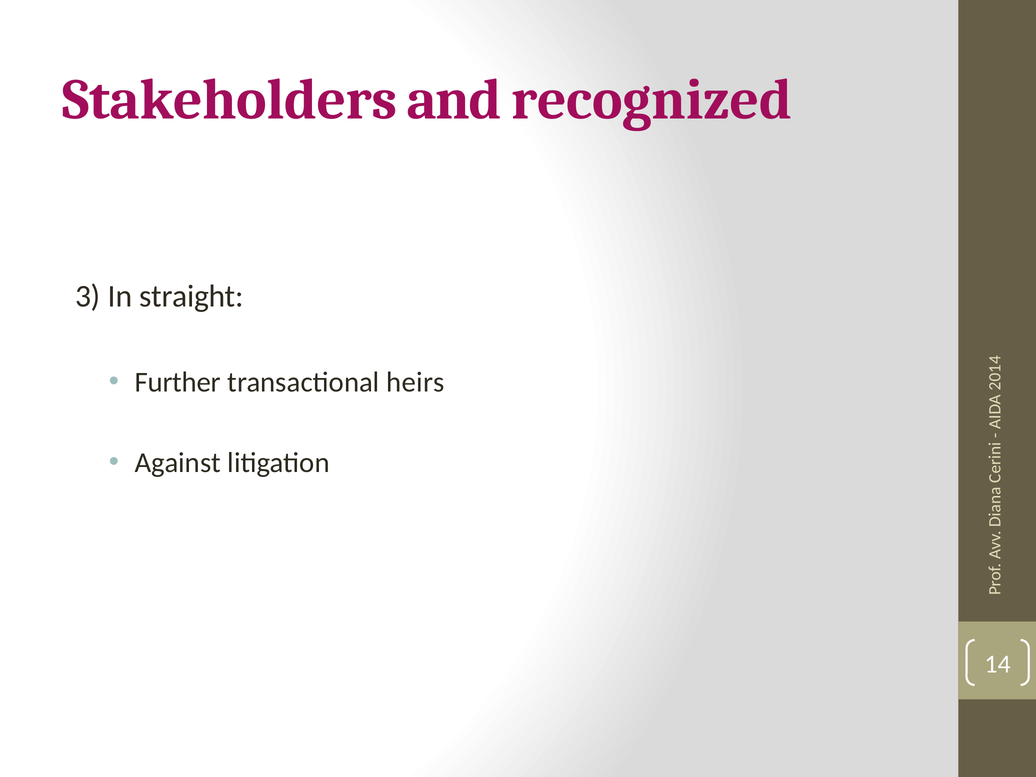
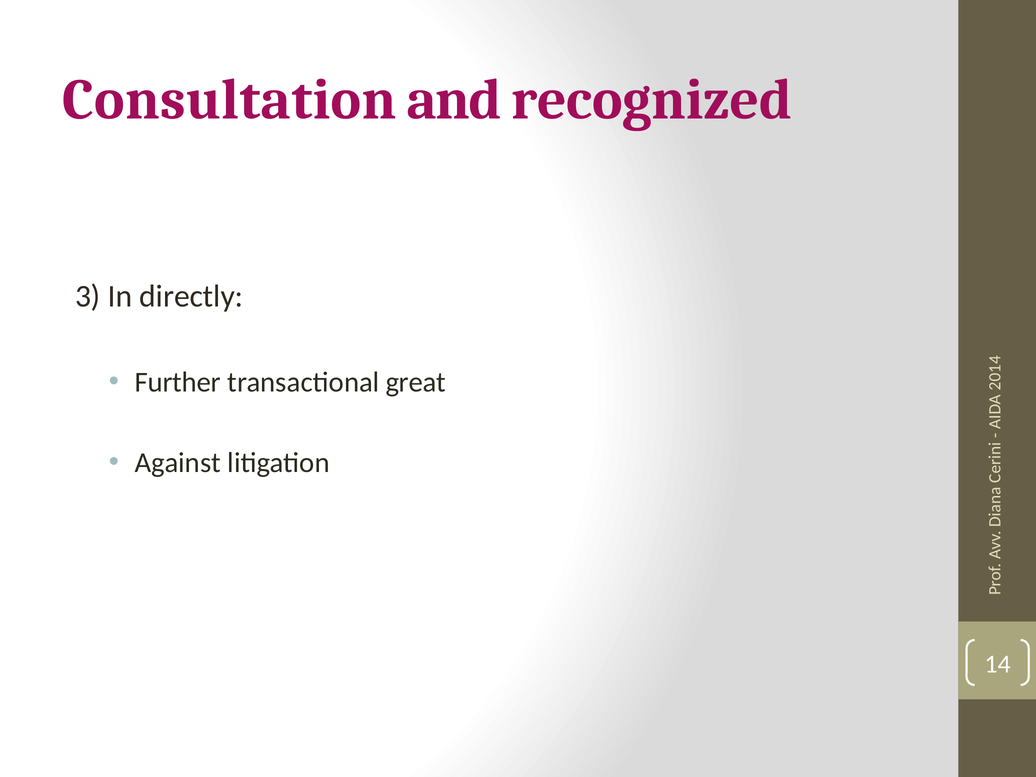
Stakeholders: Stakeholders -> Consultation (229, 100)
straight: straight -> directly (191, 296)
heirs: heirs -> great (416, 382)
